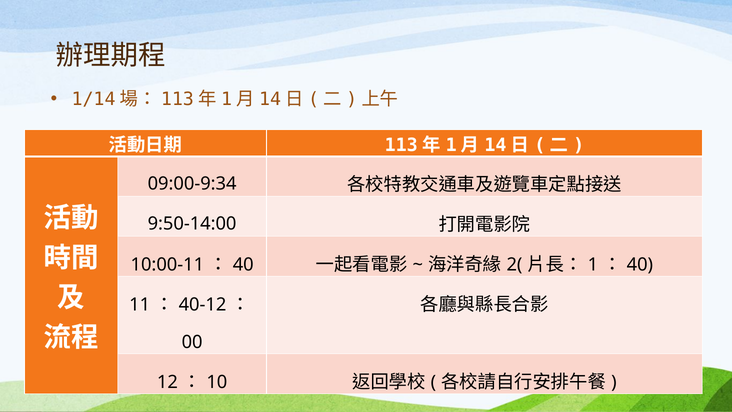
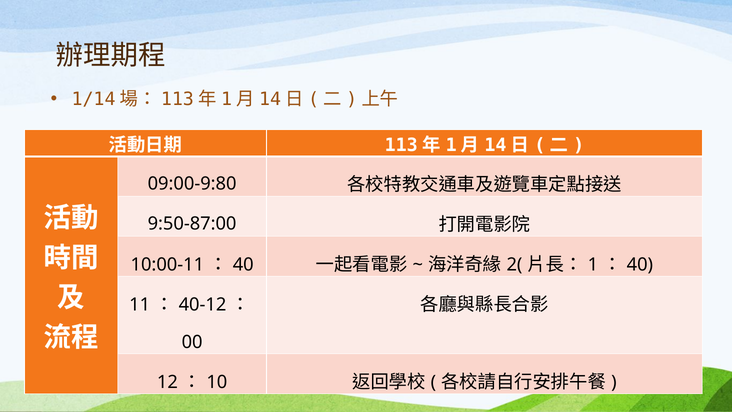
09:00-9:34: 09:00-9:34 -> 09:00-9:80 (192, 184)
9:50-14:00: 9:50-14:00 -> 9:50-87:00 (192, 223)
